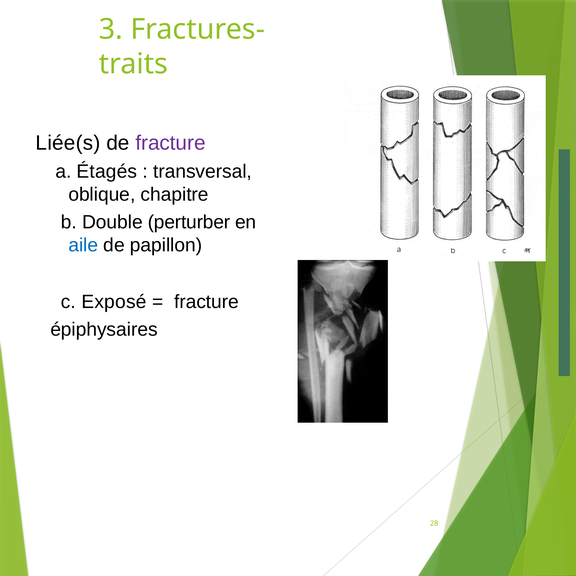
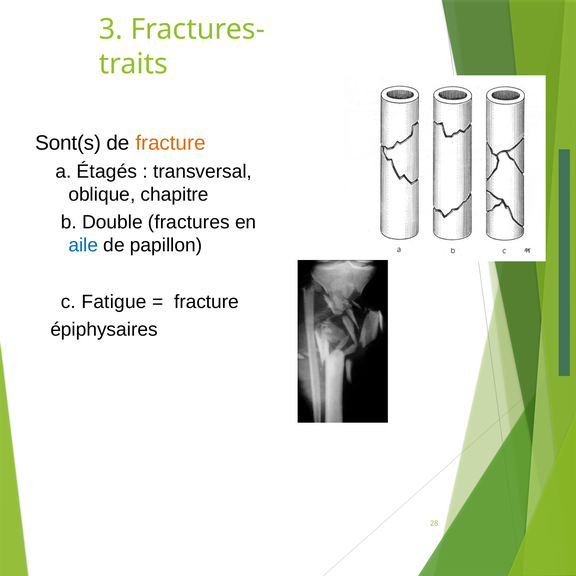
Liée(s: Liée(s -> Sont(s (68, 143)
fracture colour: purple -> orange (170, 143)
perturber: perturber -> fractures (189, 222)
Exposé: Exposé -> Fatigue (114, 302)
